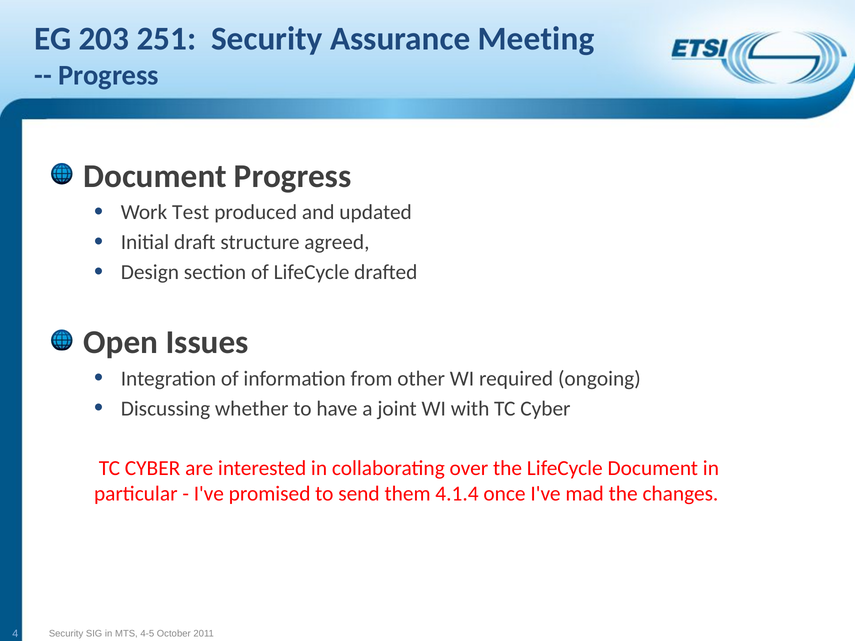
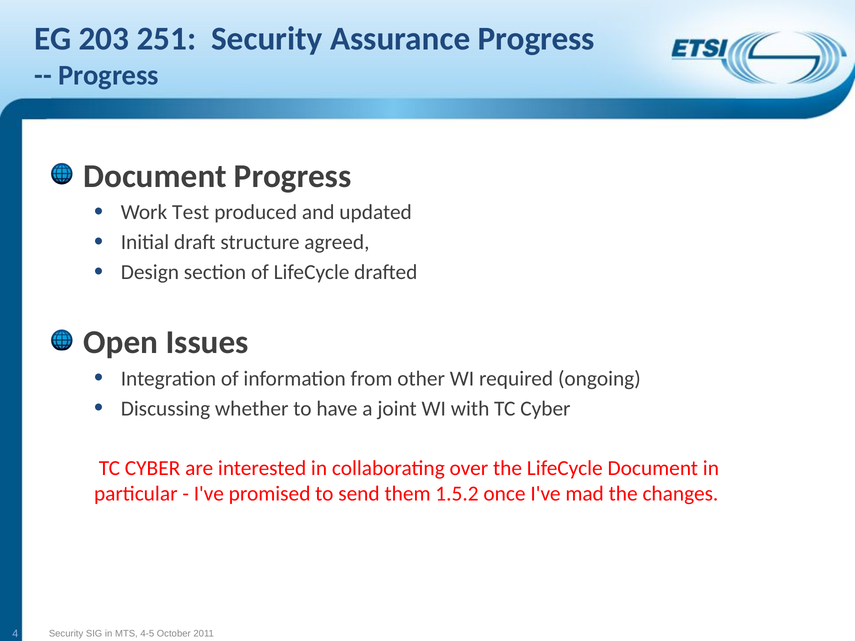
Assurance Meeting: Meeting -> Progress (536, 39)
4.1.4: 4.1.4 -> 1.5.2 (457, 494)
